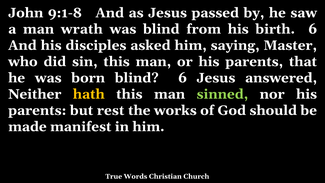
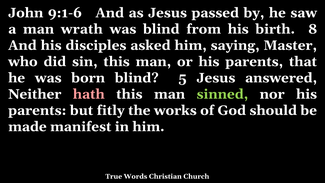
9:1-8: 9:1-8 -> 9:1-6 (65, 13)
birth 6: 6 -> 8 (313, 29)
blind 6: 6 -> 5 (182, 78)
hath colour: yellow -> pink (89, 94)
rest: rest -> fitly (111, 110)
